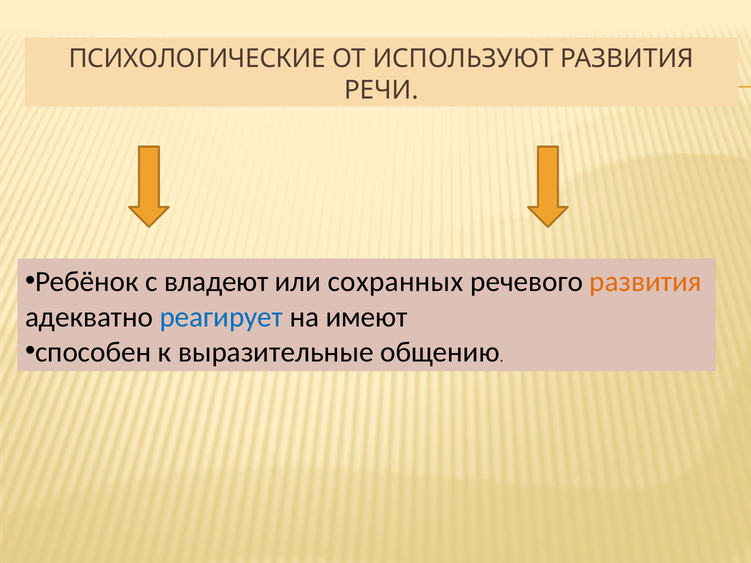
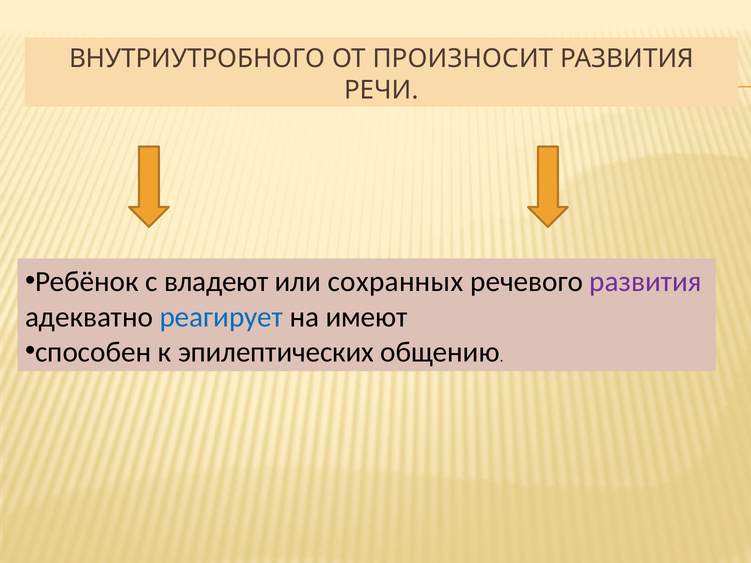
ПСИХОЛОГИЧЕСКИЕ: ПСИХОЛОГИЧЕСКИЕ -> ВНУТРИУТРОБНОГО (197, 59)
ИСПОЛЬЗУЮТ: ИСПОЛЬЗУЮТ -> ПРОИЗНОСИТ (463, 59)
развития colour: orange -> purple (646, 282)
выразительные: выразительные -> эпилептических (276, 352)
